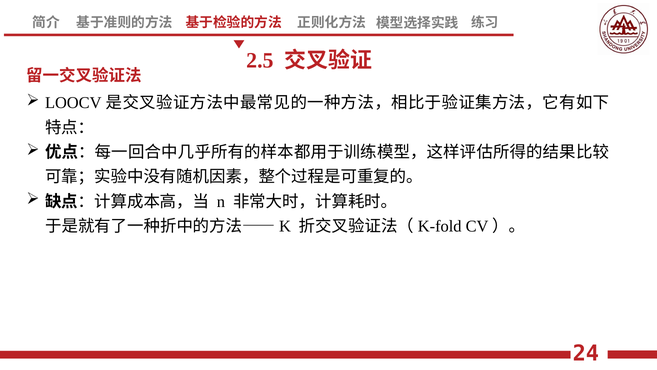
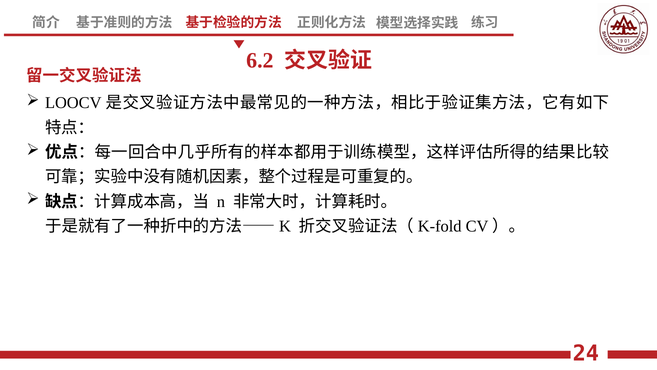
2.5: 2.5 -> 6.2 (260, 61)
